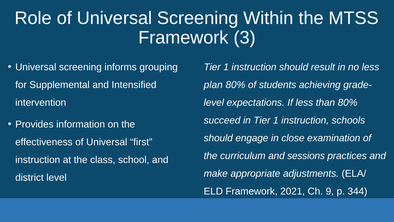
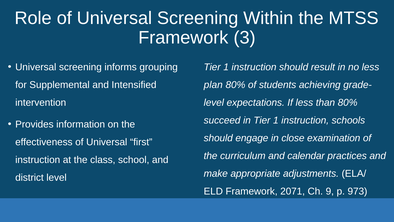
sessions: sessions -> calendar (306, 156)
2021: 2021 -> 2071 (293, 191)
344: 344 -> 973 (357, 191)
